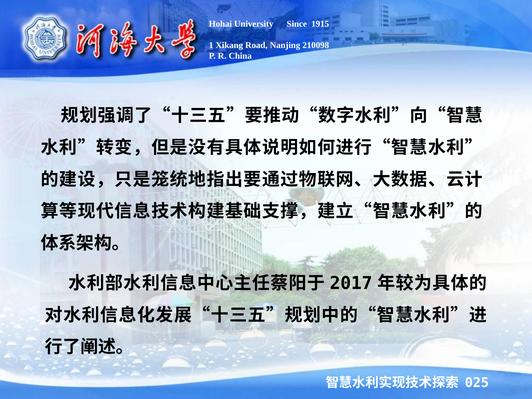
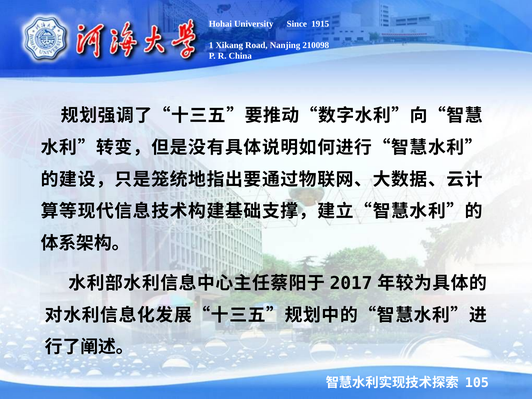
025: 025 -> 105 (477, 383)
